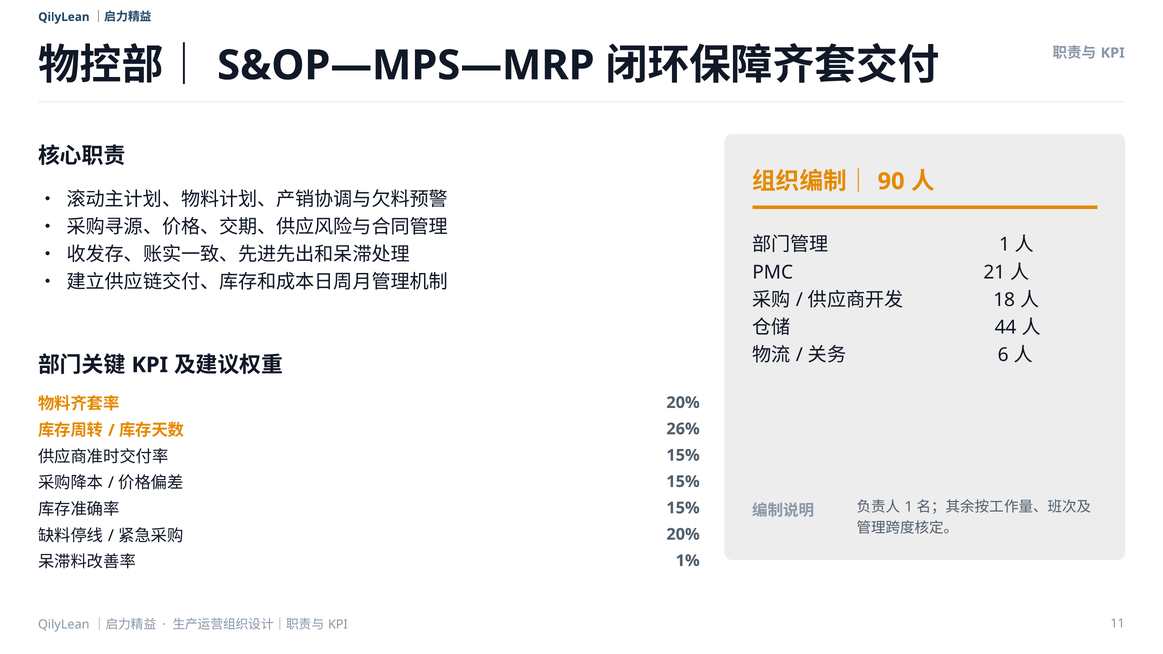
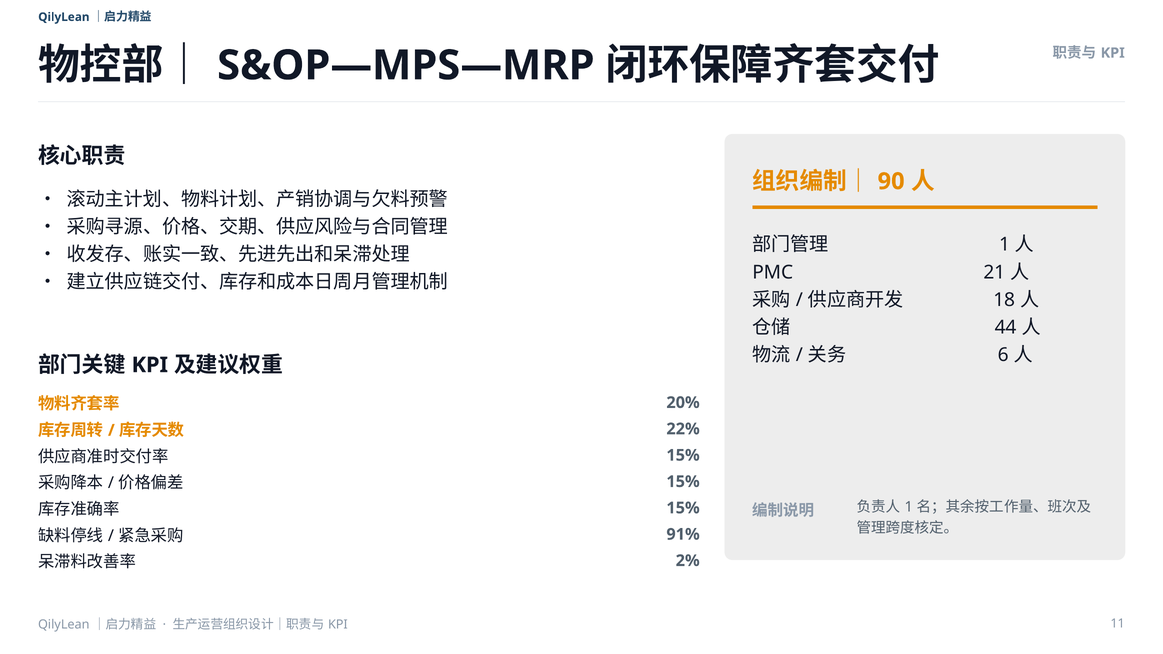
26%: 26% -> 22% (683, 429)
20%: 20% -> 91% (683, 534)
1%: 1% -> 2% (688, 561)
